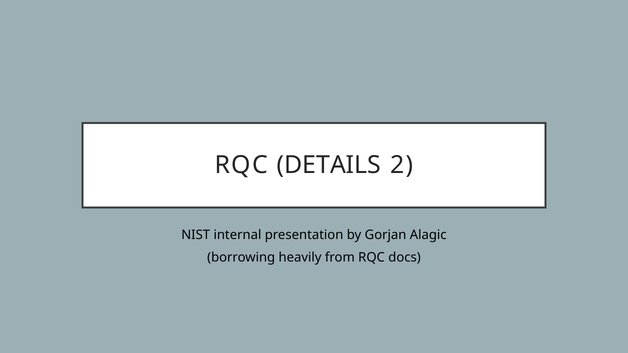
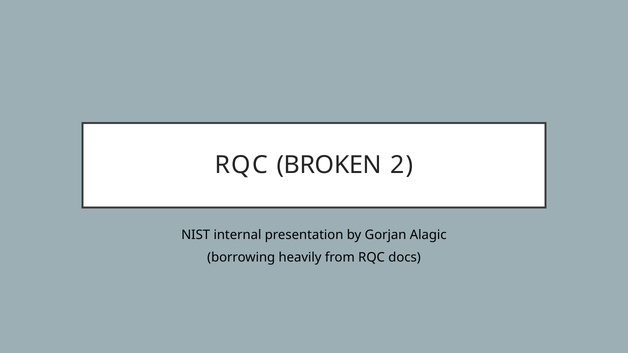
DETAILS: DETAILS -> BROKEN (329, 165)
